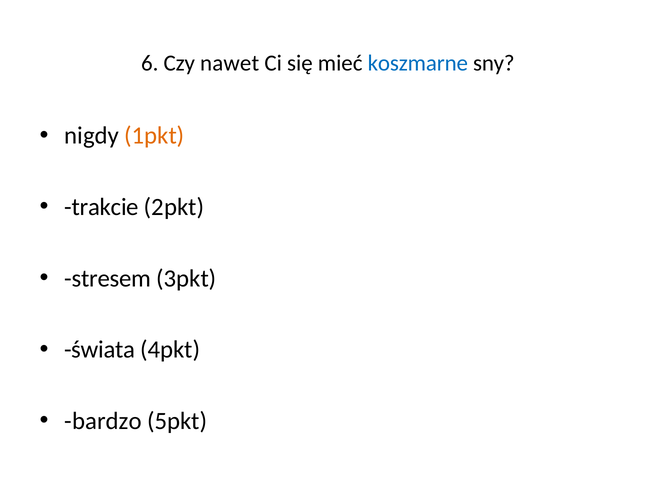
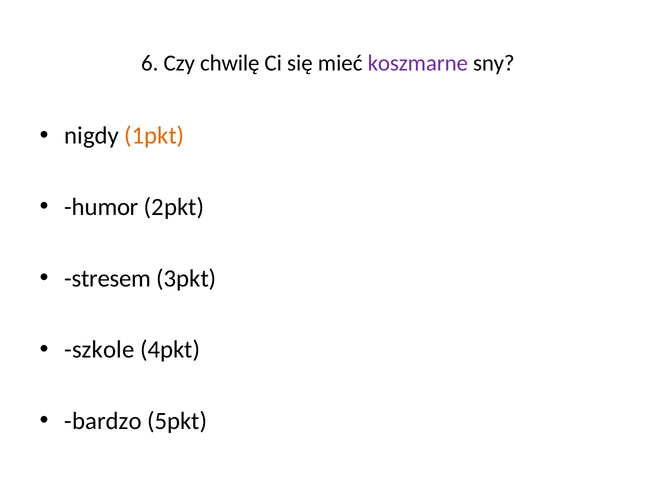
nawet: nawet -> chwilę (230, 63)
koszmarne colour: blue -> purple (418, 63)
trakcie: trakcie -> humor (102, 207)
świata: świata -> szkole (99, 350)
